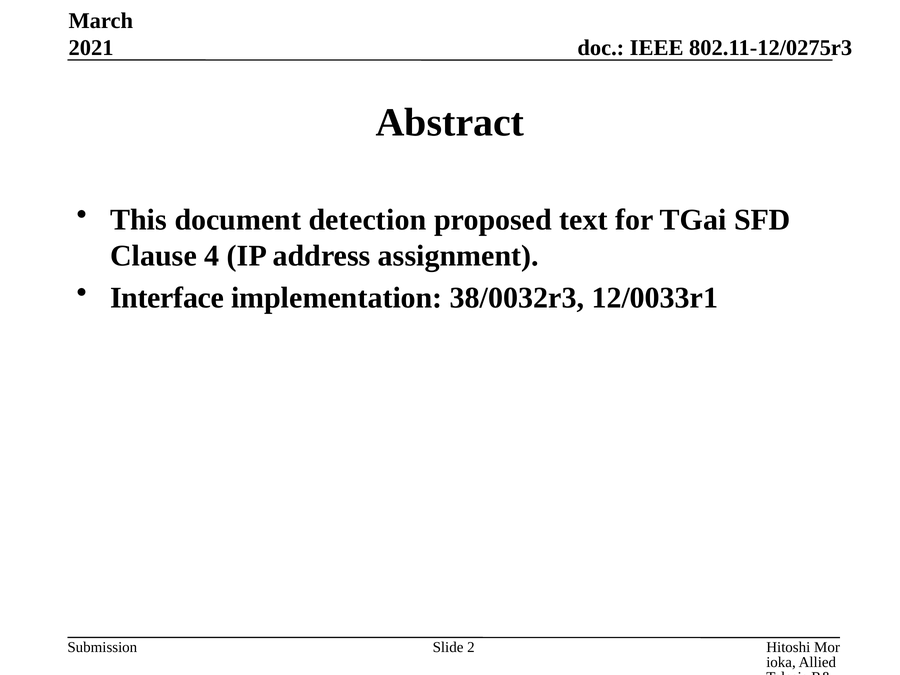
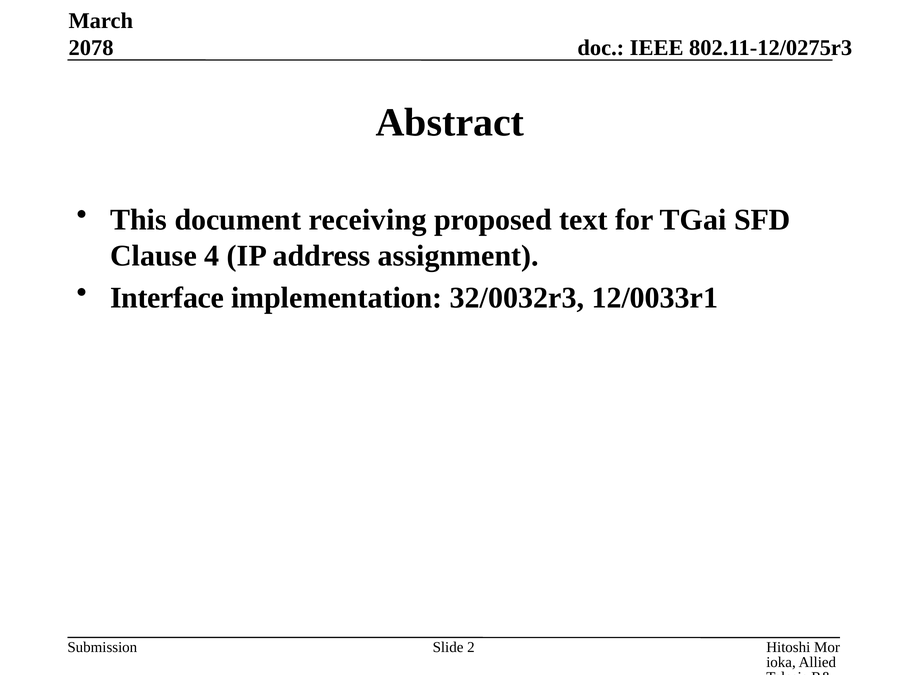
2021: 2021 -> 2078 (91, 48)
detection: detection -> receiving (368, 220)
38/0032r3: 38/0032r3 -> 32/0032r3 (517, 298)
